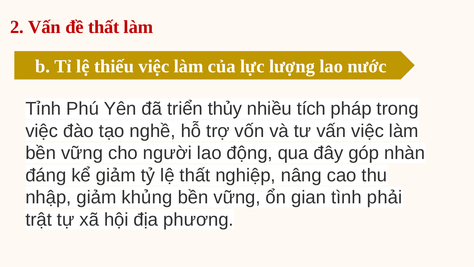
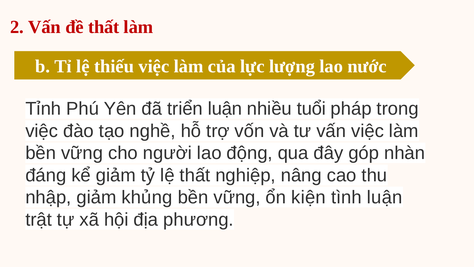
triển thủy: thủy -> luận (225, 109)
tích: tích -> tuổi (311, 109)
gian: gian -> kiện (309, 197)
tình phải: phải -> luận (385, 197)
